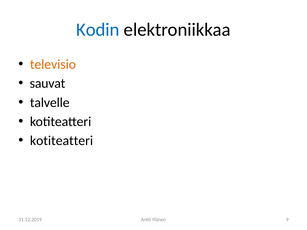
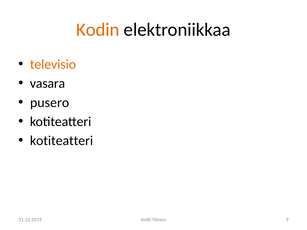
Kodin colour: blue -> orange (98, 30)
sauvat: sauvat -> vasara (48, 84)
talvelle: talvelle -> pusero (50, 103)
